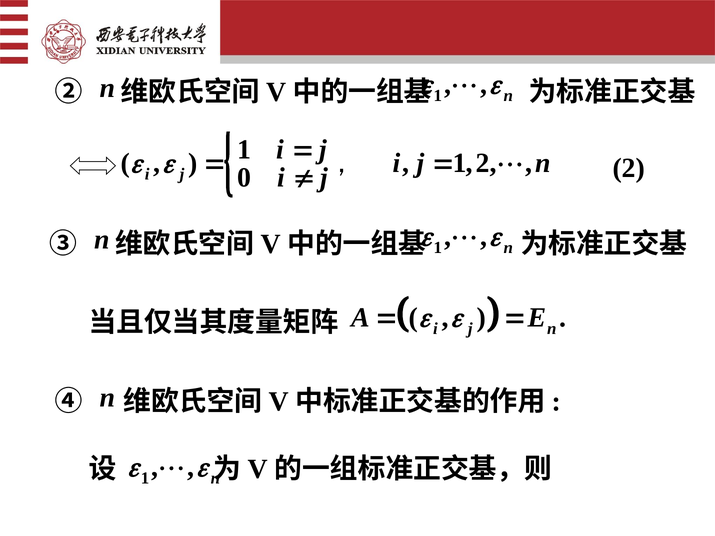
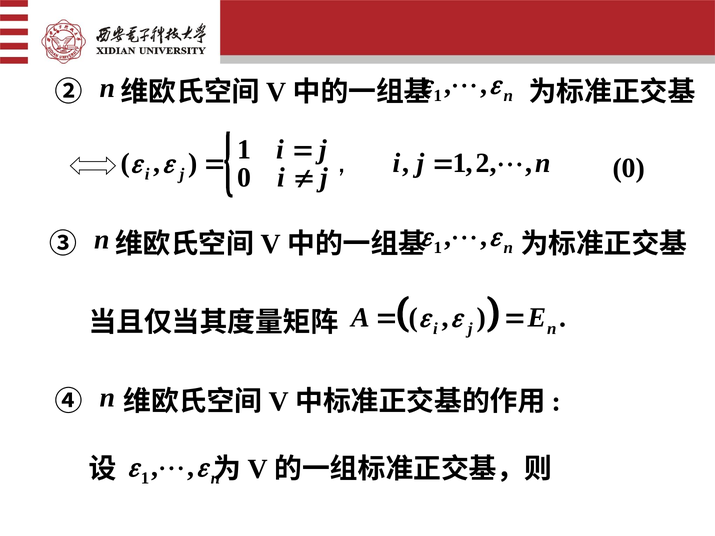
2: 2 -> 0 (629, 168)
